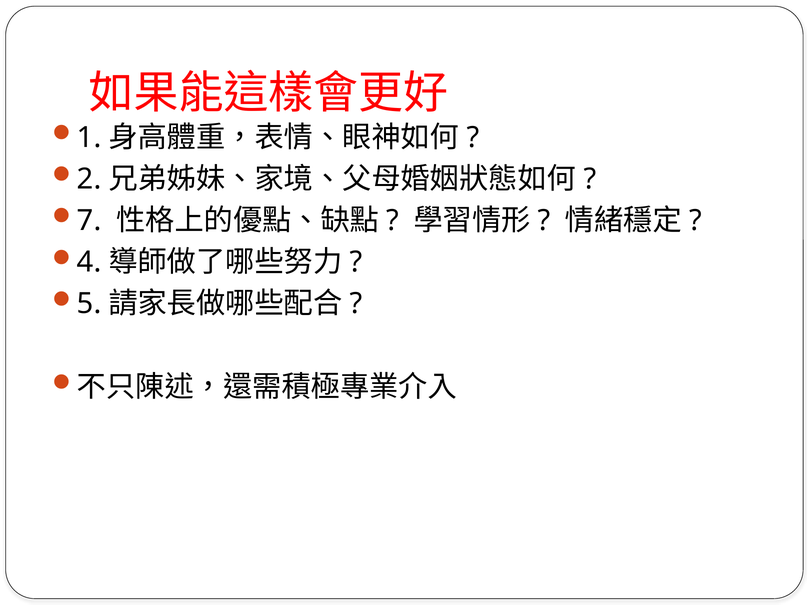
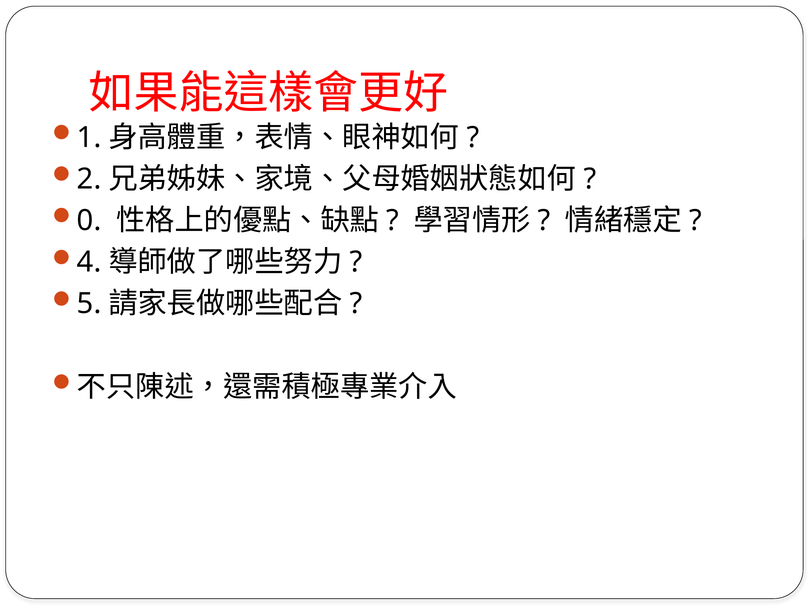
7: 7 -> 0 (89, 220)
